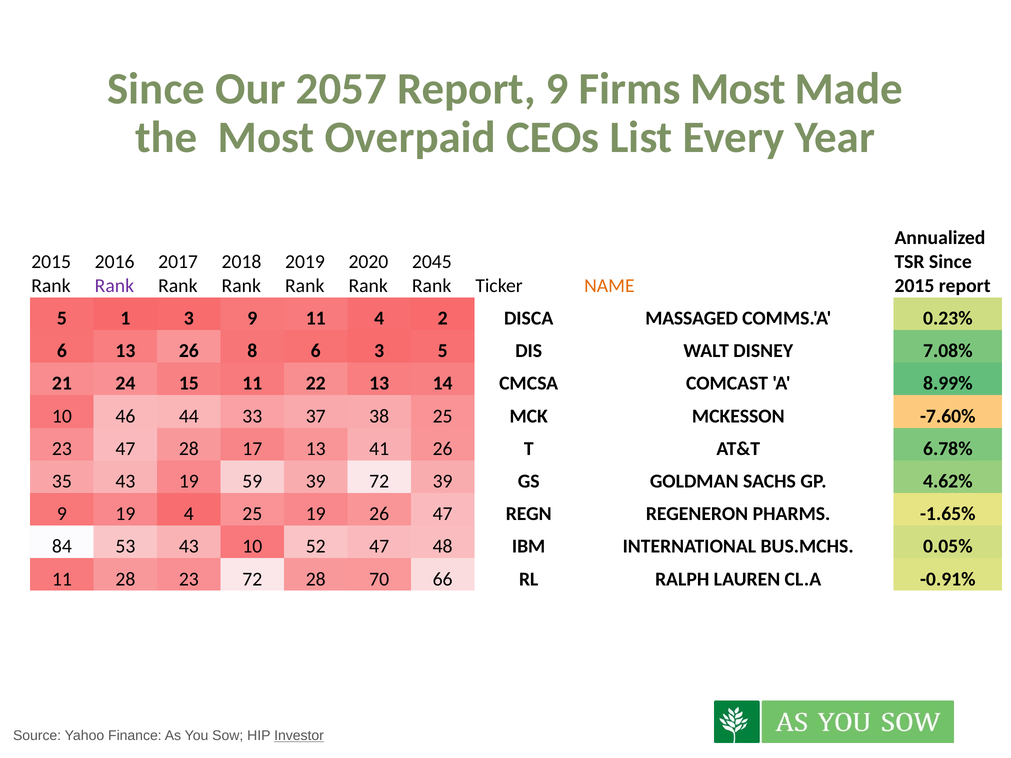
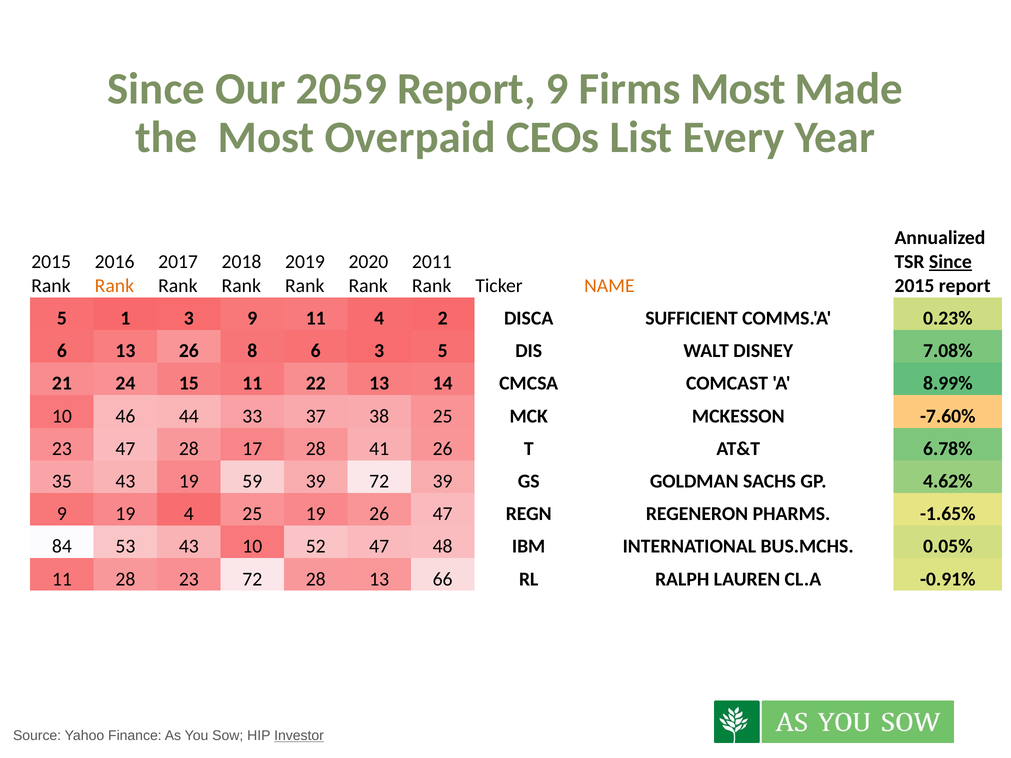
2057: 2057 -> 2059 (341, 89)
2045: 2045 -> 2011 (432, 262)
Since underline: none -> present (950, 262)
Rank colour: purple -> orange (114, 286)
MASSAGED: MASSAGED -> SUFFICIENT (692, 318)
17 13: 13 -> 28 (316, 449)
28 70: 70 -> 13 (379, 579)
